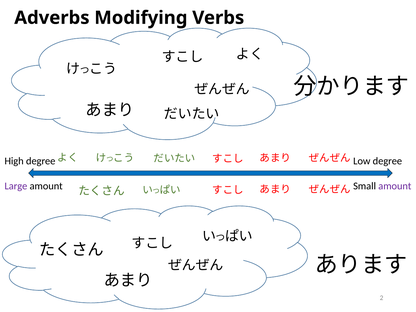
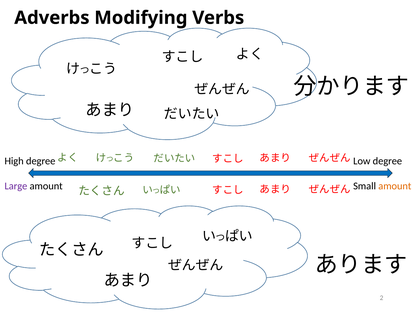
amount colour: purple -> orange (395, 186)
